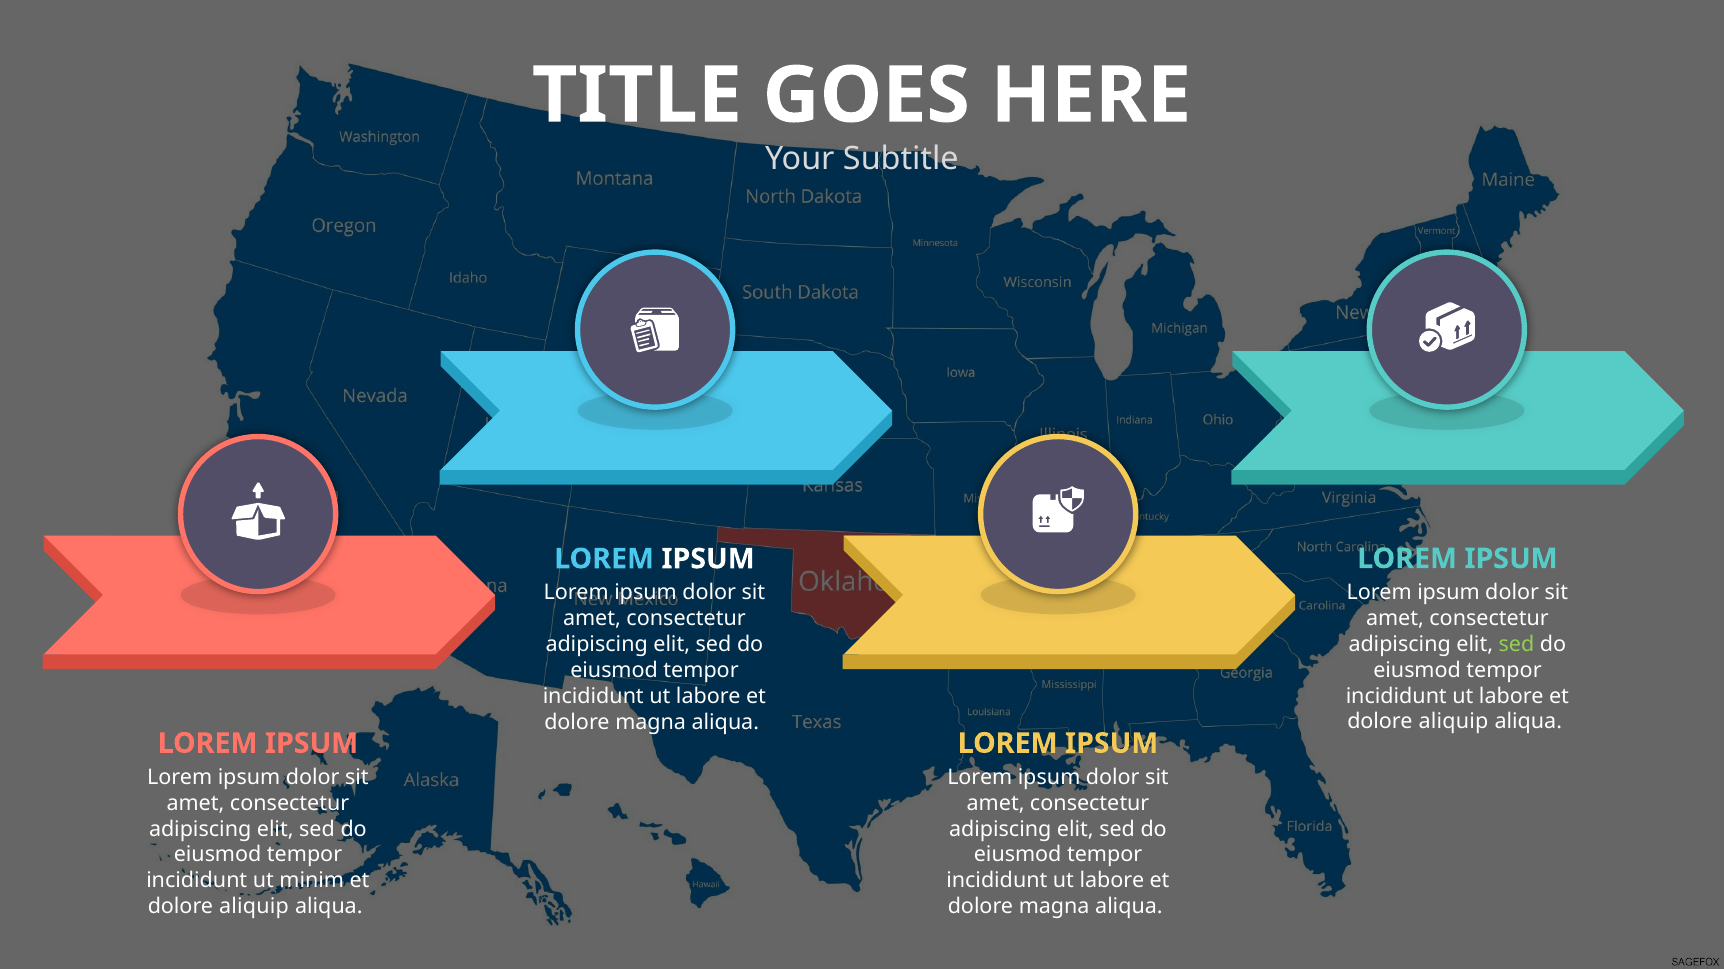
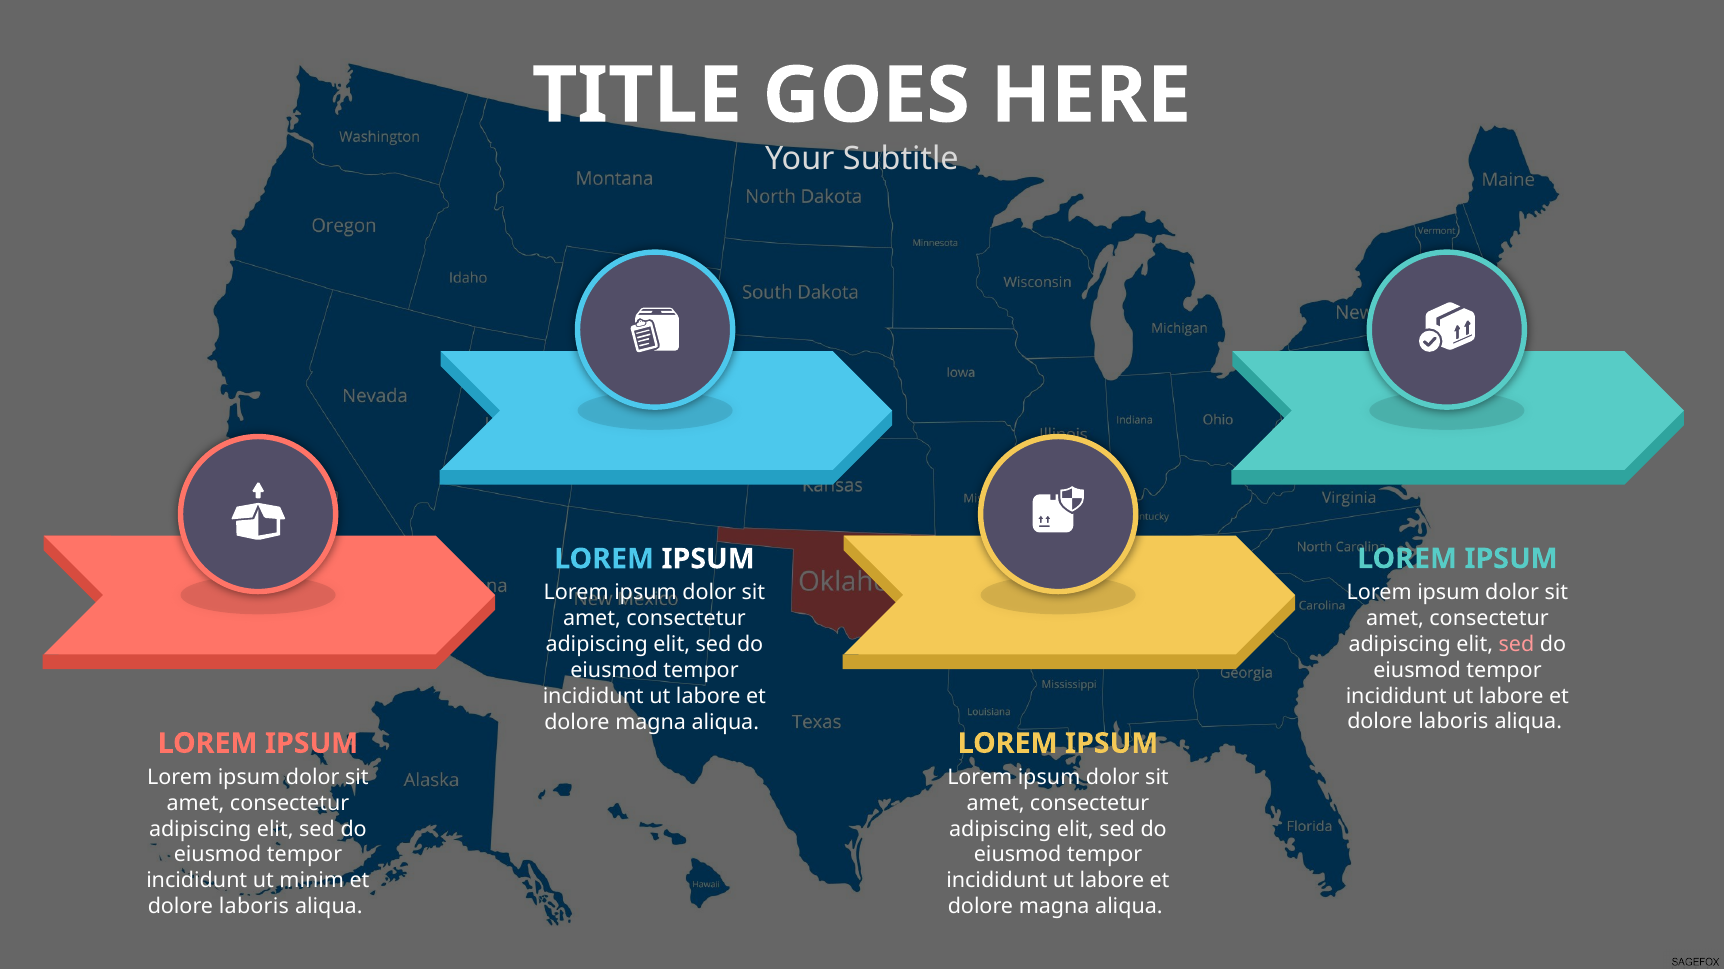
sed colour: light green -> pink (1516, 645)
aliquip: aliquip -> laboris (1453, 722)
aliquip: aliquip -> laboris (254, 907)
